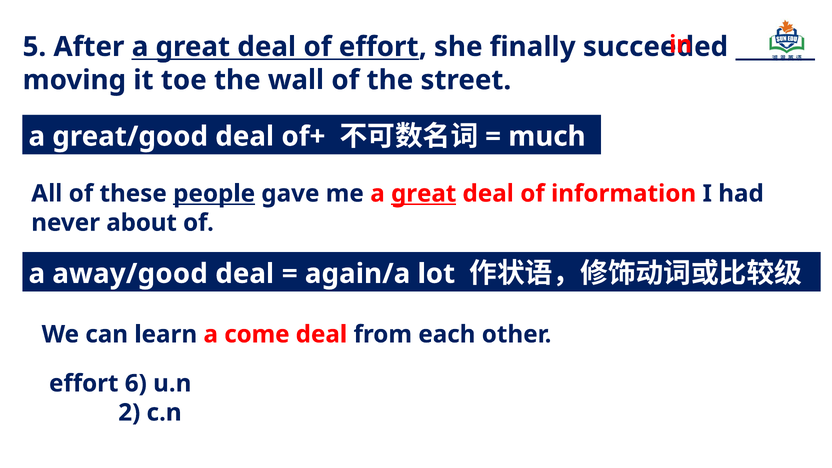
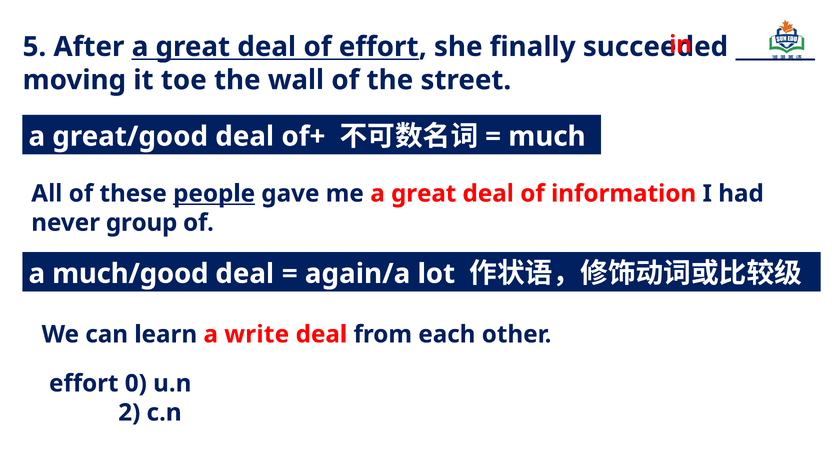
great underline: present -> none (424, 194)
about: about -> group (142, 223)
away/good: away/good -> much/good (130, 274)
come: come -> write (257, 334)
6: 6 -> 0 (136, 383)
